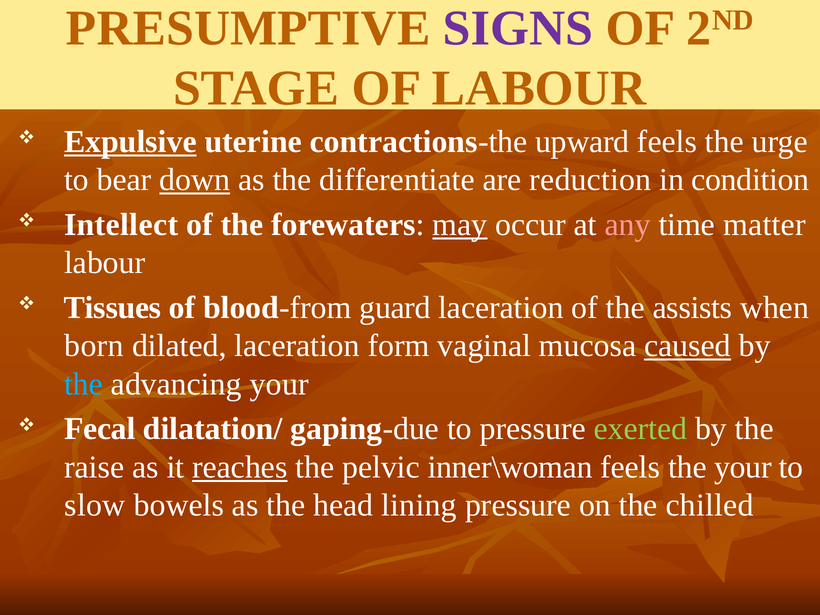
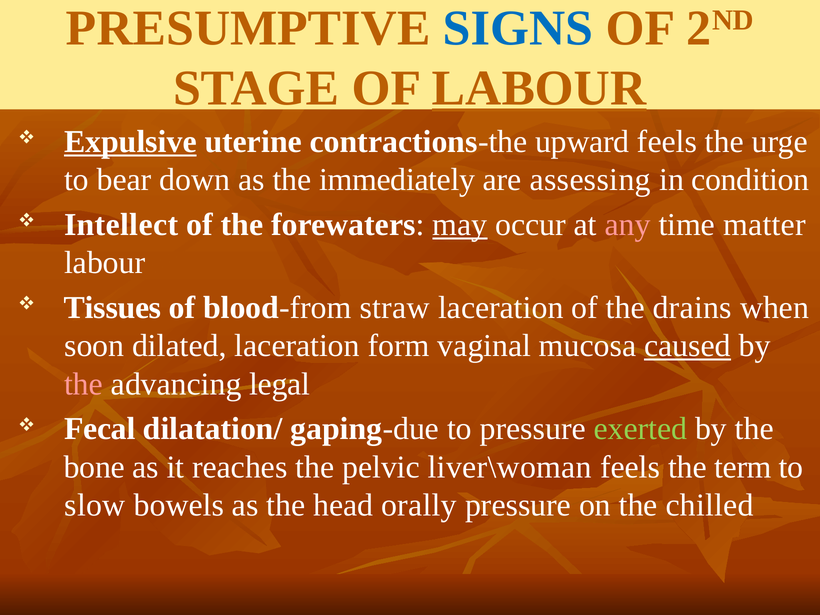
SIGNS colour: purple -> blue (518, 28)
LABOUR underline: none -> present (539, 88)
down underline: present -> none (195, 180)
differentiate: differentiate -> immediately (397, 180)
reduction: reduction -> assessing (590, 180)
guard: guard -> straw (395, 308)
assists: assists -> drains (692, 308)
born: born -> soon (94, 346)
the colour: light blue -> pink (84, 384)
advancing your: your -> legal (280, 384)
raise: raise -> bone (94, 467)
reaches underline: present -> none (240, 467)
inner\woman: inner\woman -> liver\woman (510, 467)
the your: your -> term (743, 467)
lining: lining -> orally (419, 505)
